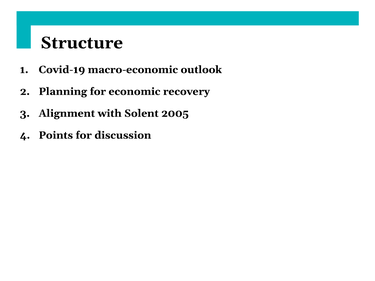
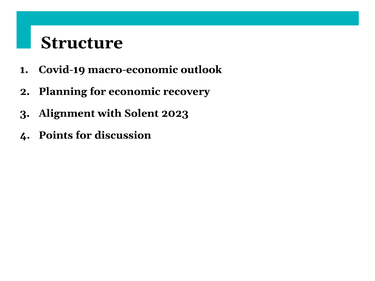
2005: 2005 -> 2023 (175, 113)
